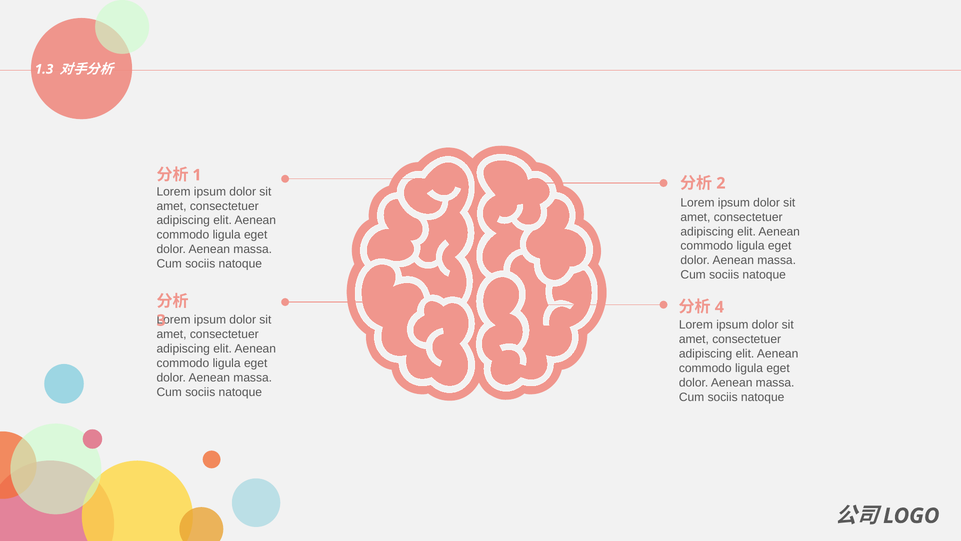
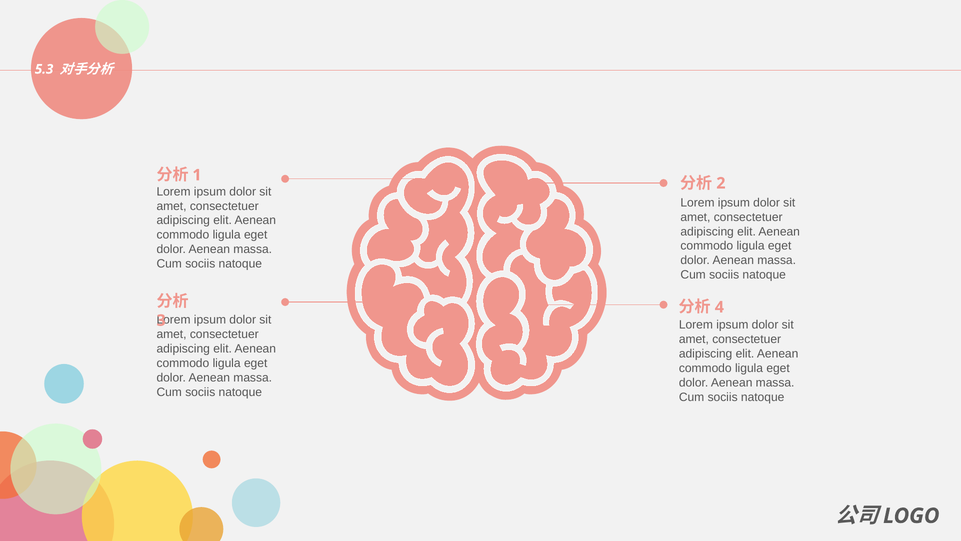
1.3: 1.3 -> 5.3 (44, 69)
